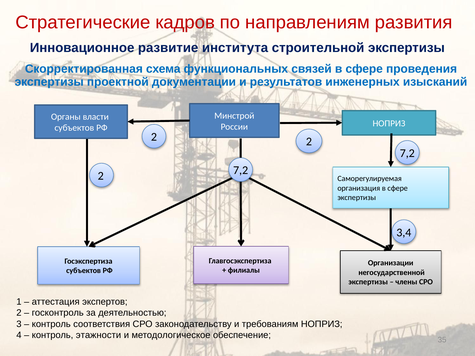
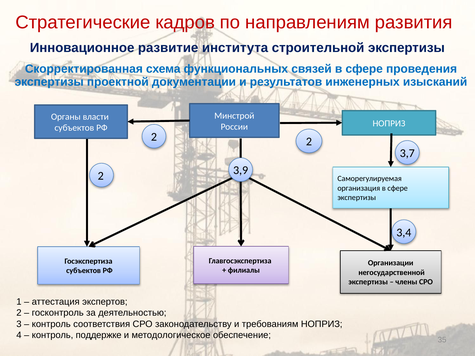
7,2: 7,2 -> 3,7 (407, 153)
7,2: 7,2 -> 3,9 (241, 171)
этажности: этажности -> поддержке (99, 335)
